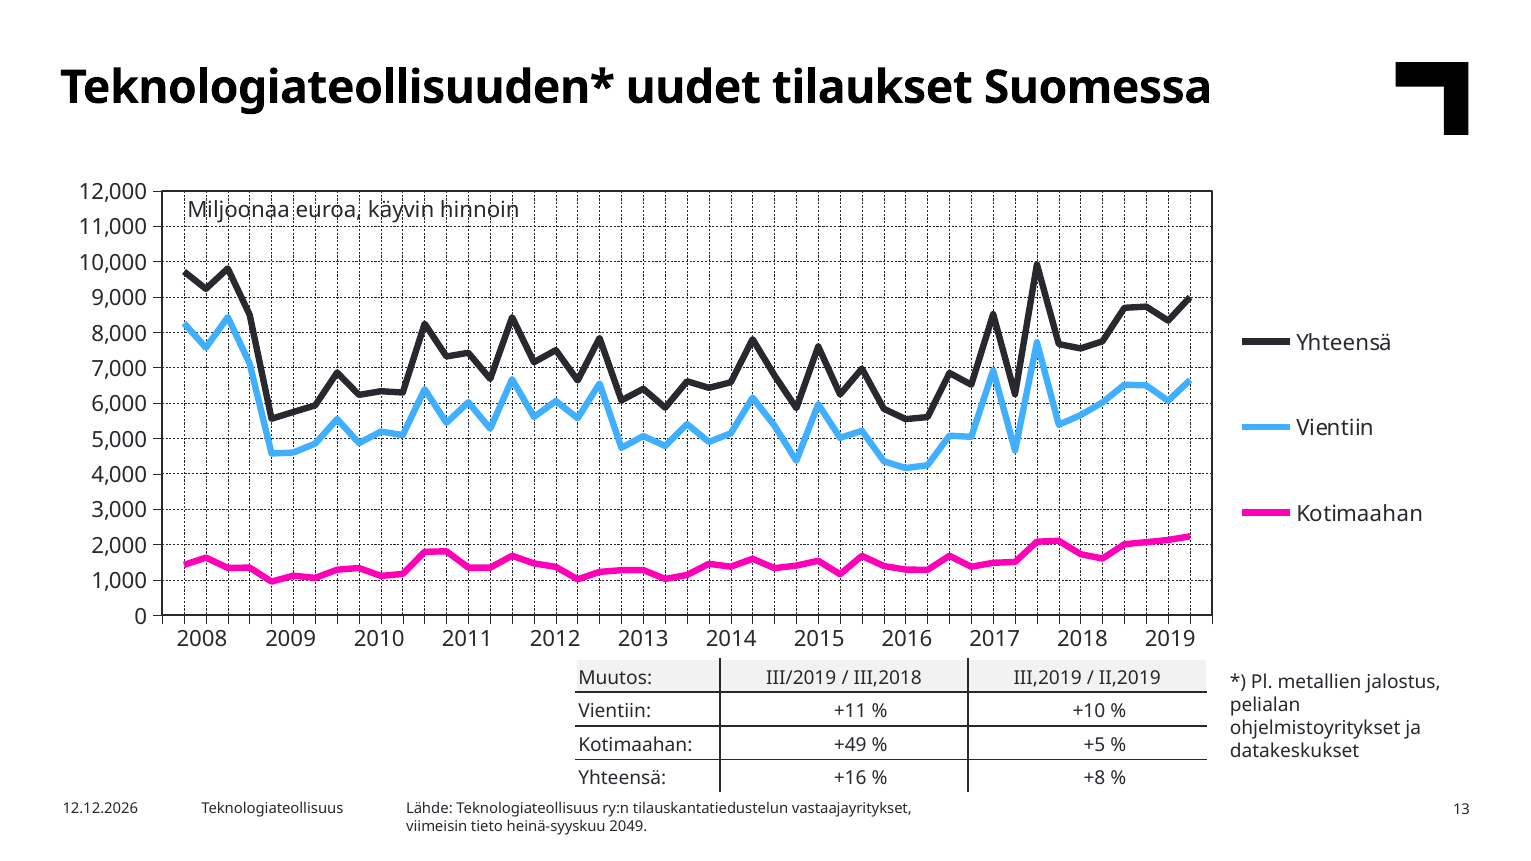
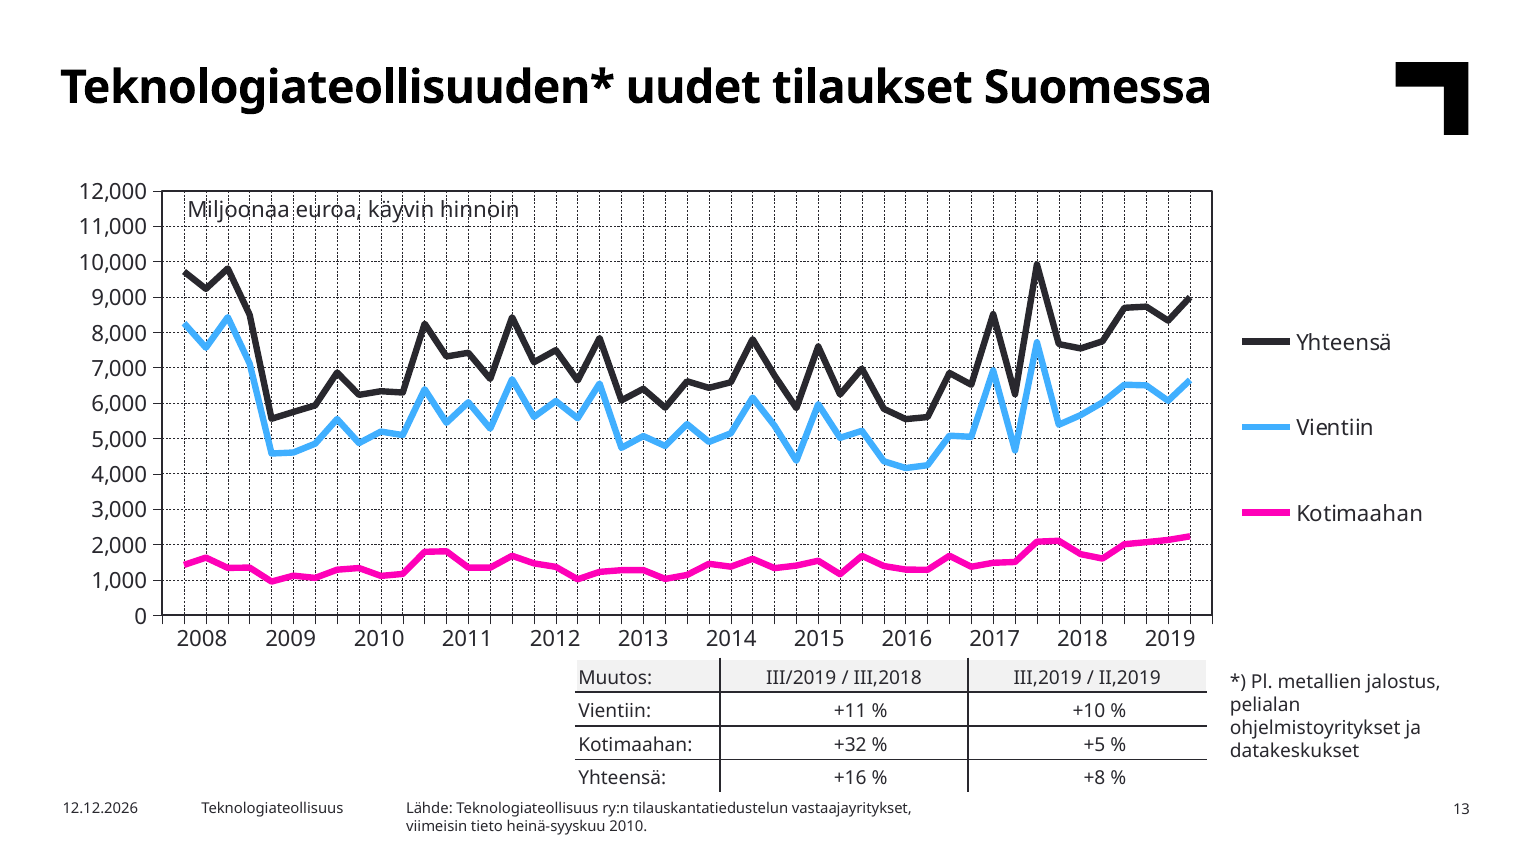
+49: +49 -> +32 (850, 745)
heinä-syyskuu 2049: 2049 -> 2010 (628, 827)
